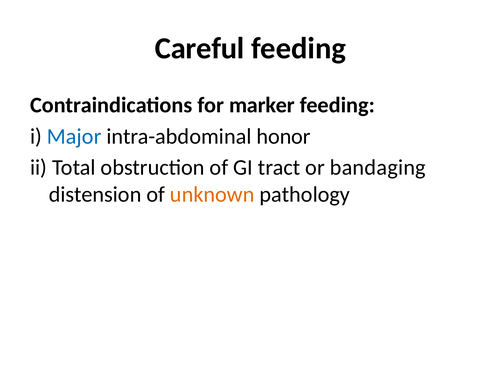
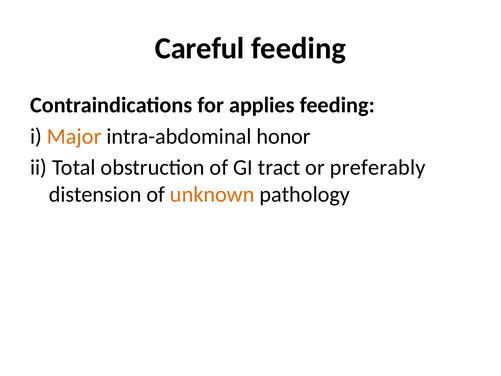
marker: marker -> applies (262, 105)
Major colour: blue -> orange (74, 136)
bandaging: bandaging -> preferably (378, 167)
